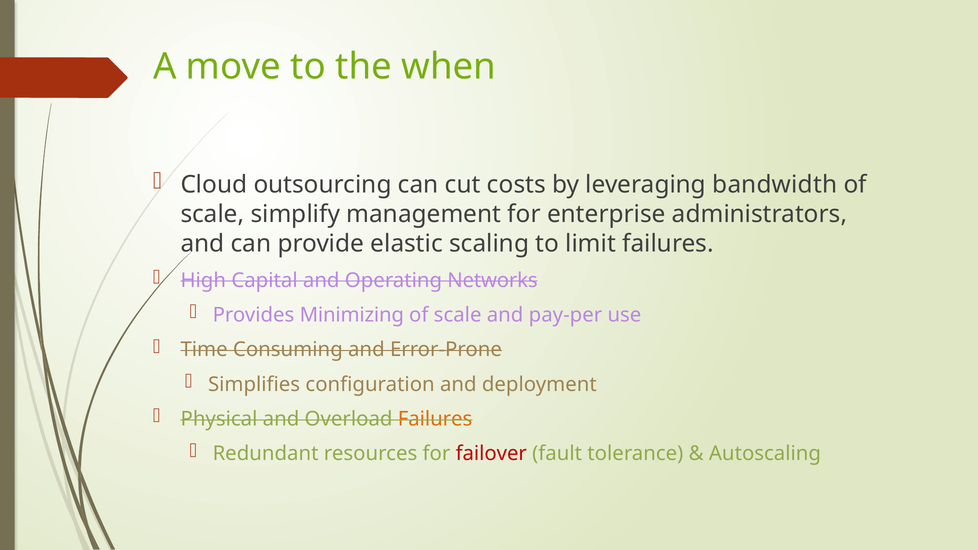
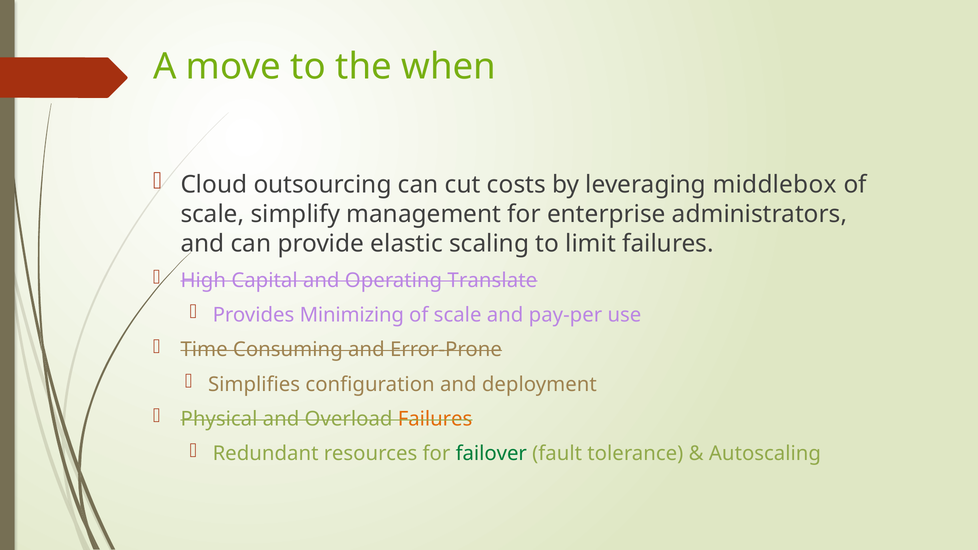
bandwidth: bandwidth -> middlebox (775, 185)
Networks: Networks -> Translate (492, 280)
failover colour: red -> green (491, 454)
